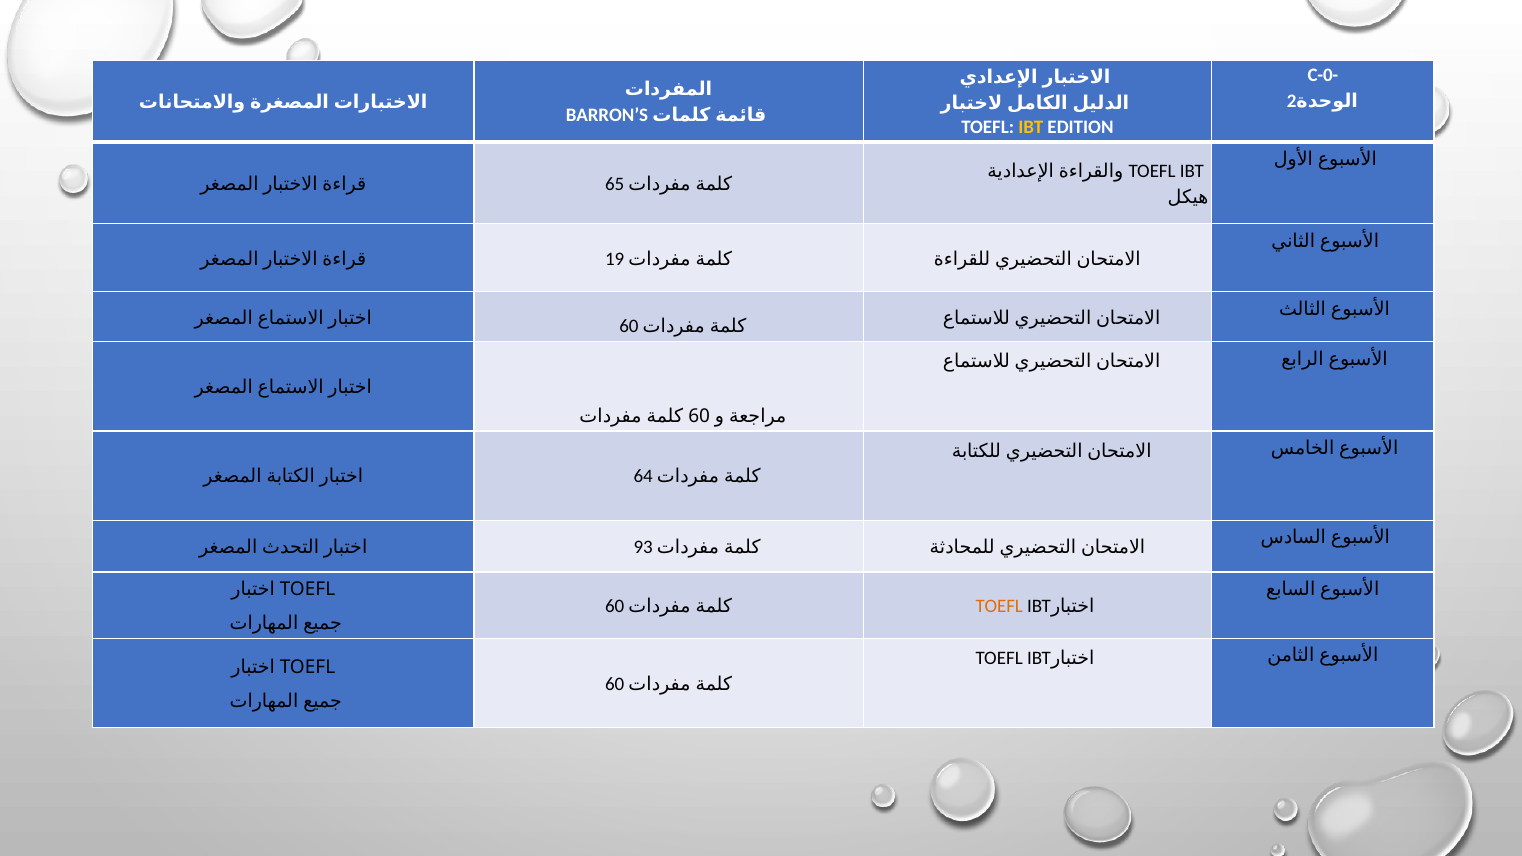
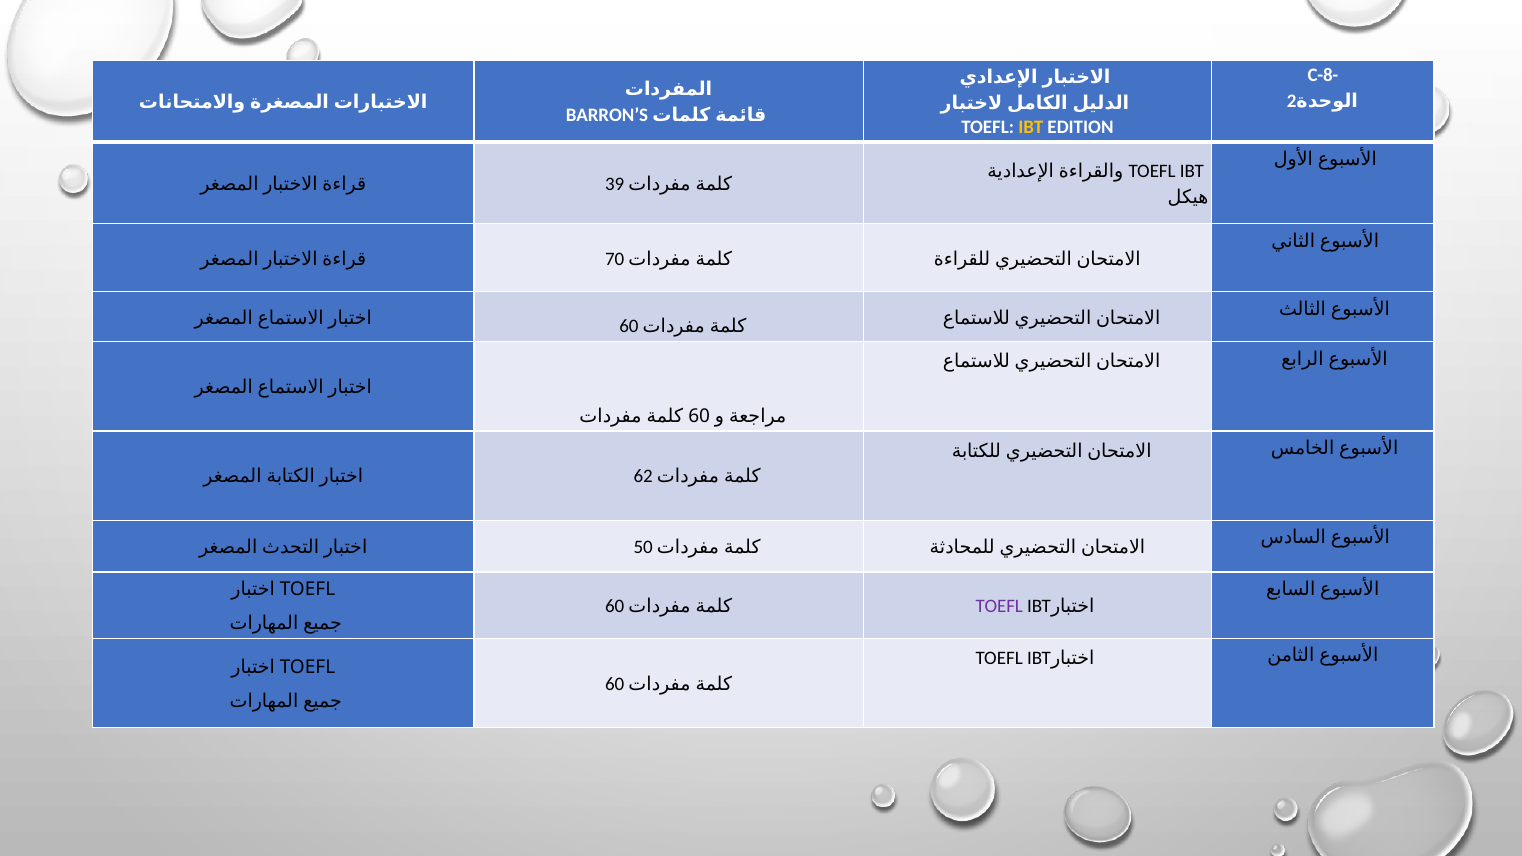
C-0-: C-0- -> C-8- (1323, 75)
65: 65 -> 39 (615, 184)
19: 19 -> 70 (615, 259)
64: 64 -> 62 (643, 477)
93: 93 -> 50 (643, 547)
TOEFL colour: orange -> purple (999, 606)
